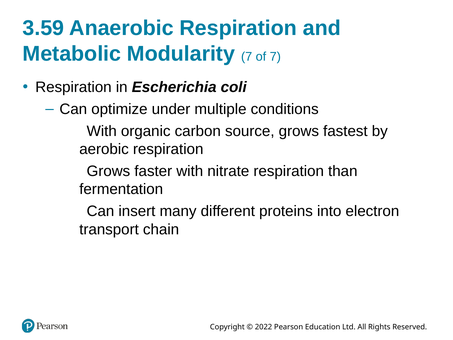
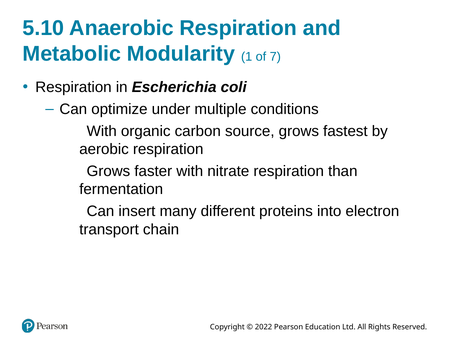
3.59: 3.59 -> 5.10 (43, 28)
Modularity 7: 7 -> 1 (247, 57)
